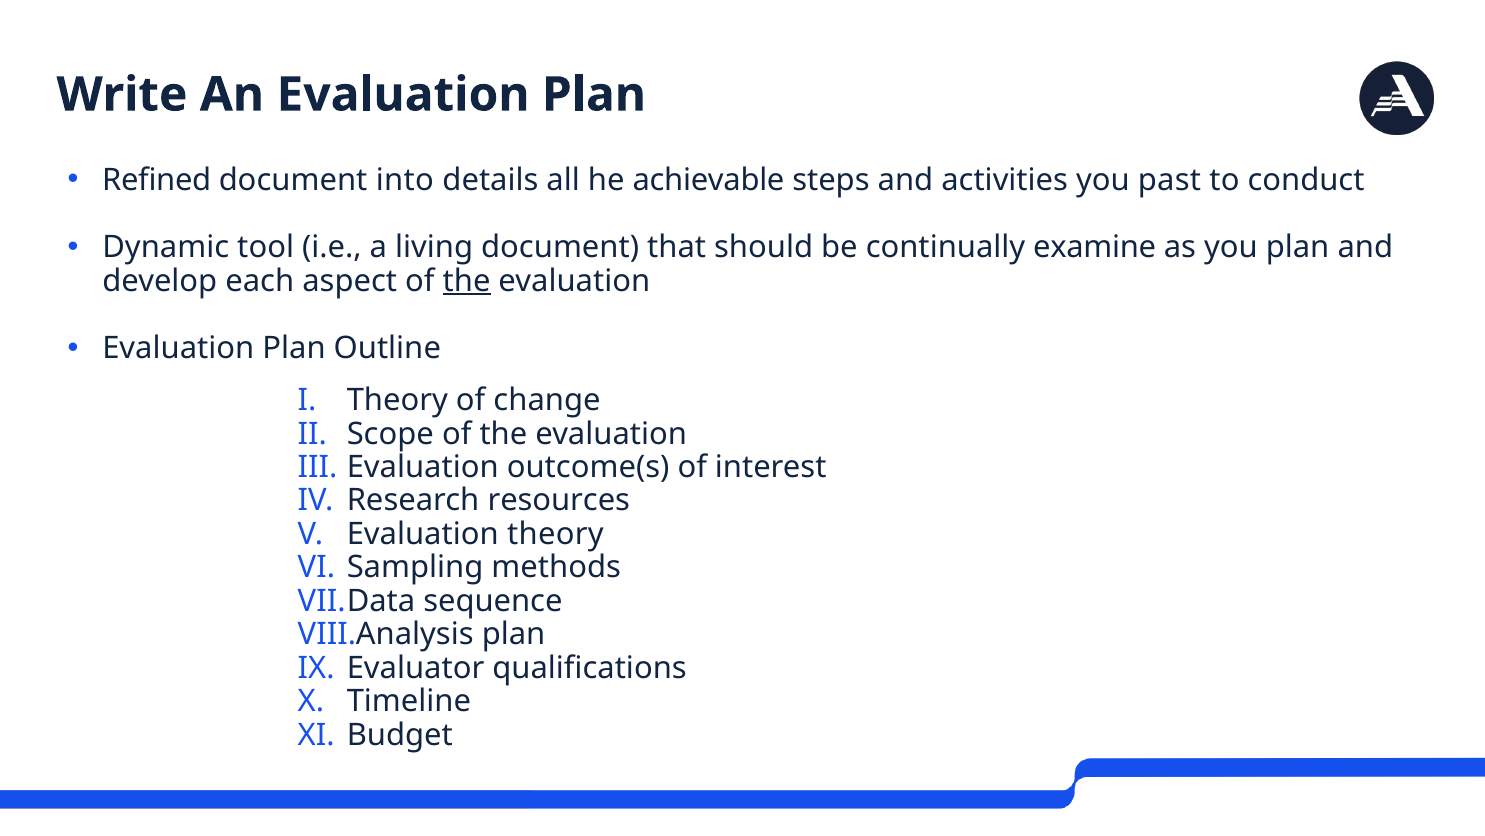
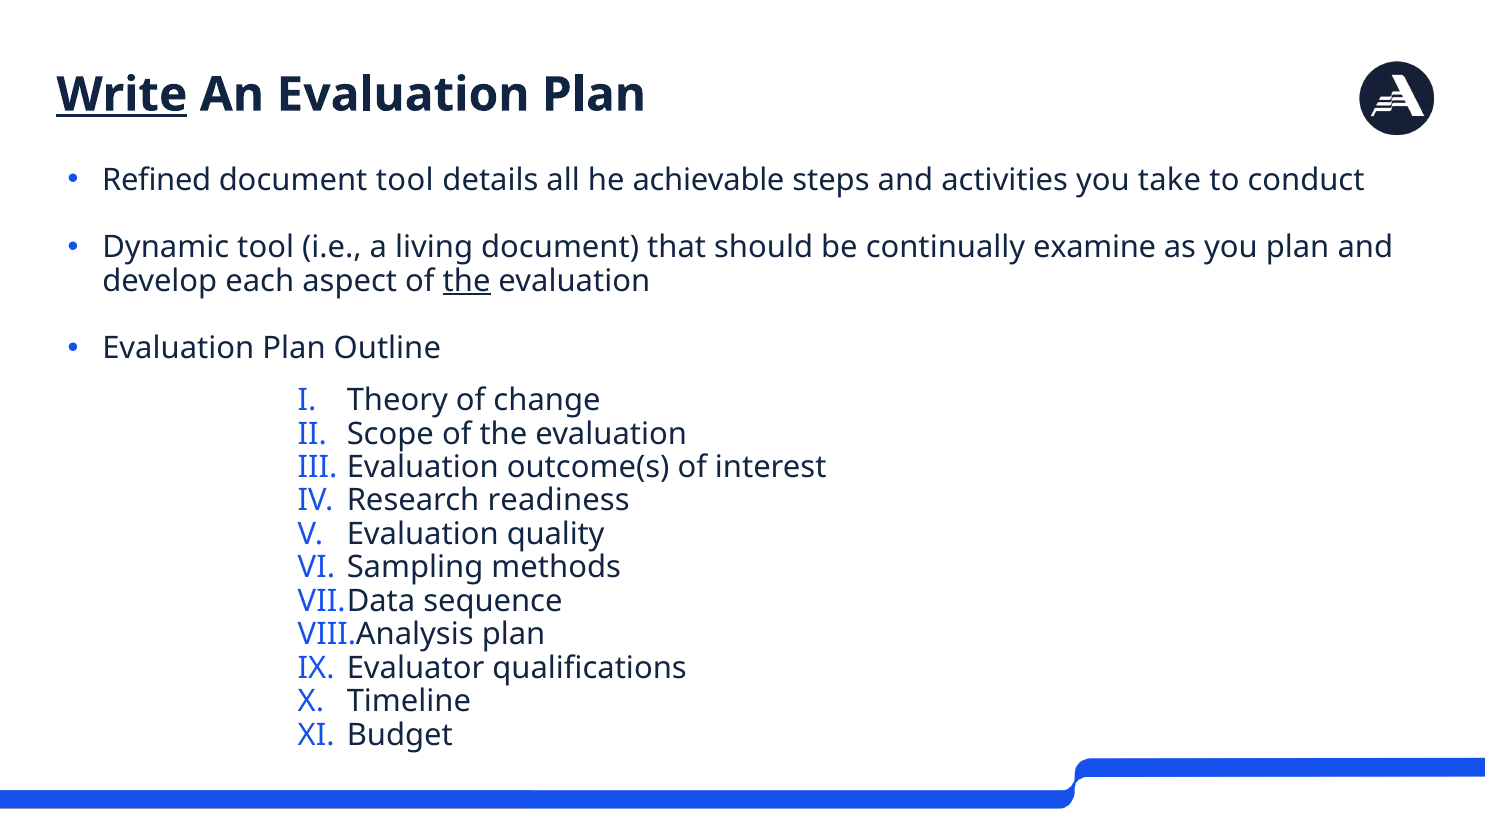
Write underline: none -> present (122, 95)
document into: into -> tool (405, 180)
past: past -> take (1170, 180)
resources: resources -> readiness (559, 500)
Evaluation theory: theory -> quality (556, 534)
